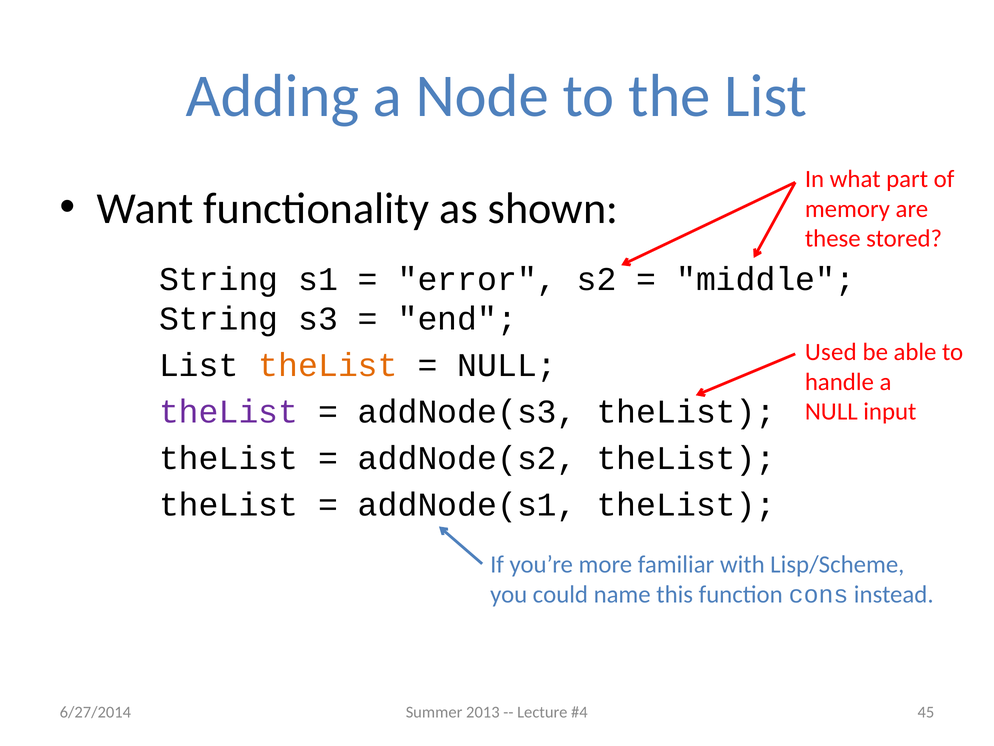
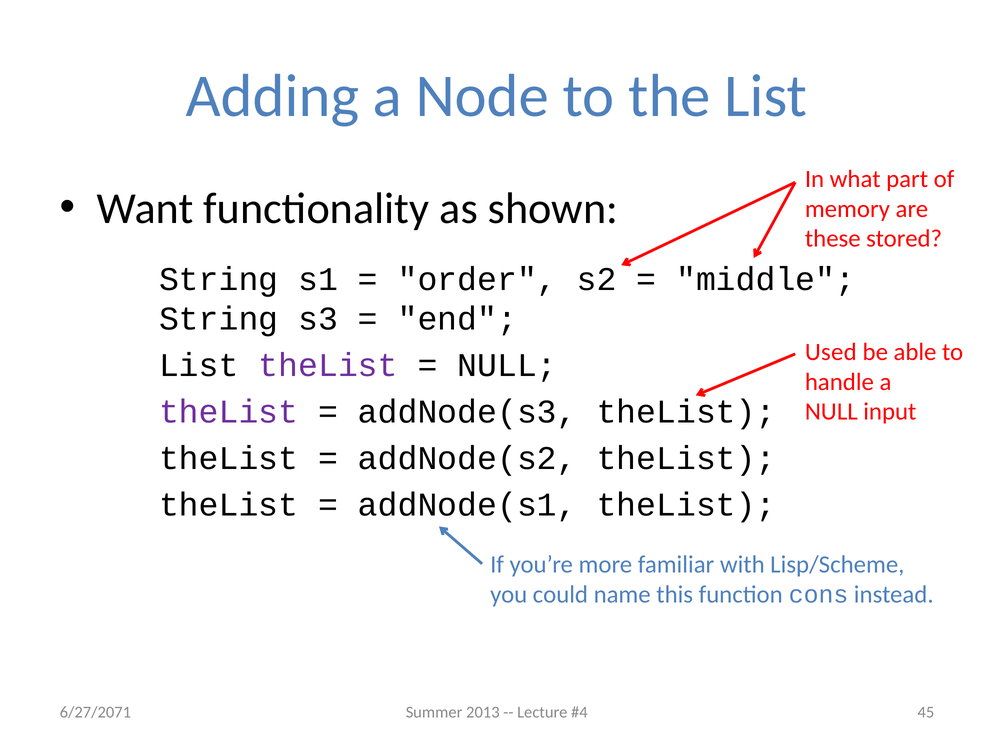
error: error -> order (477, 279)
theList colour: orange -> purple (328, 365)
6/27/2014: 6/27/2014 -> 6/27/2071 (95, 712)
